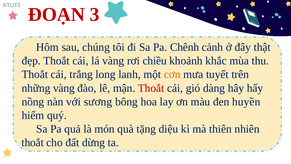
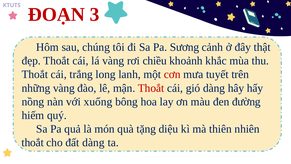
Chênh: Chênh -> Sương (185, 47)
cơn colour: orange -> red (172, 74)
sương: sương -> xuống (98, 101)
huyền: huyền -> đường (246, 101)
đất dừng: dừng -> dàng (93, 142)
